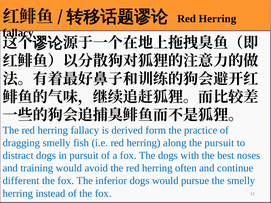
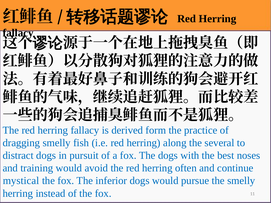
the pursuit: pursuit -> several (219, 143)
different: different -> mystical (21, 181)
